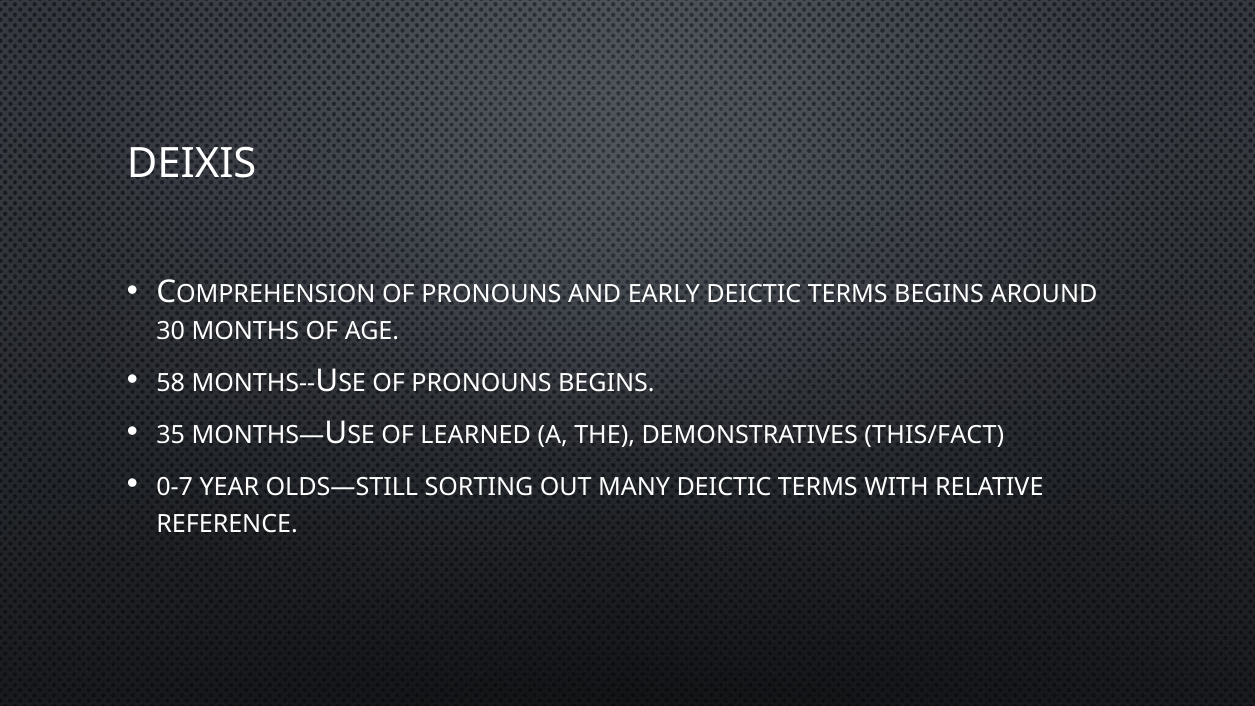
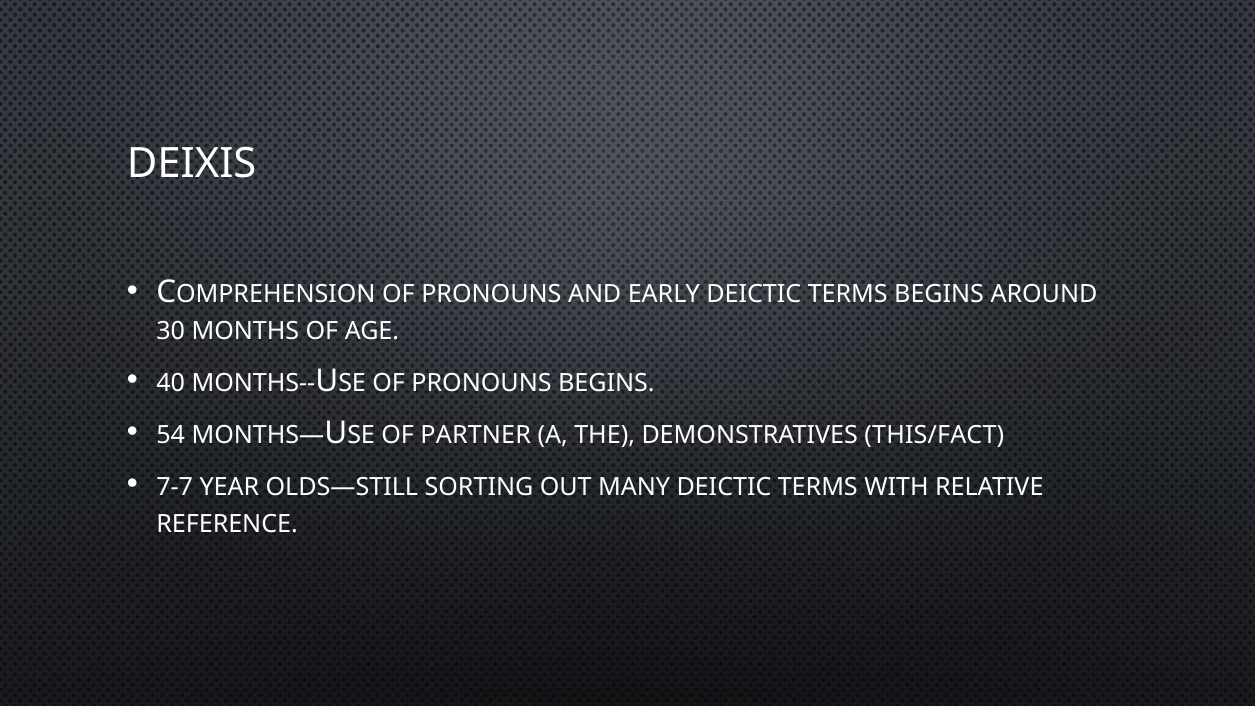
58: 58 -> 40 (171, 383)
35: 35 -> 54 (171, 435)
LEARNED: LEARNED -> PARTNER (476, 435)
0-7: 0-7 -> 7-7 (175, 487)
